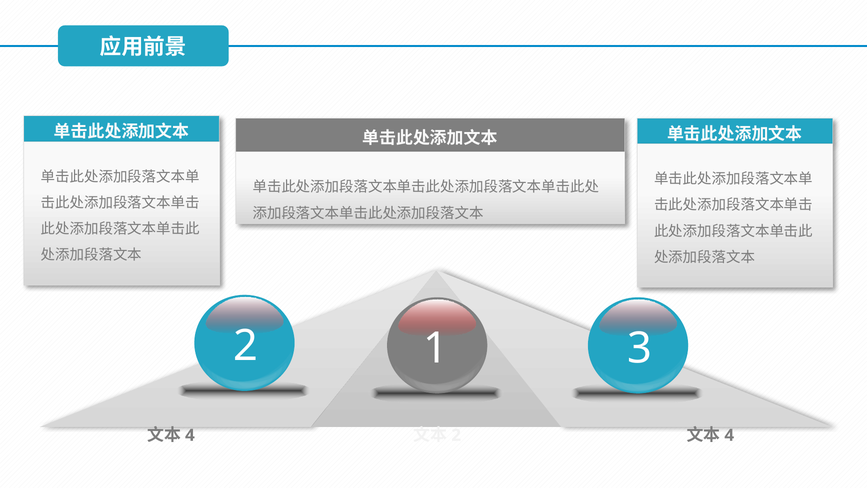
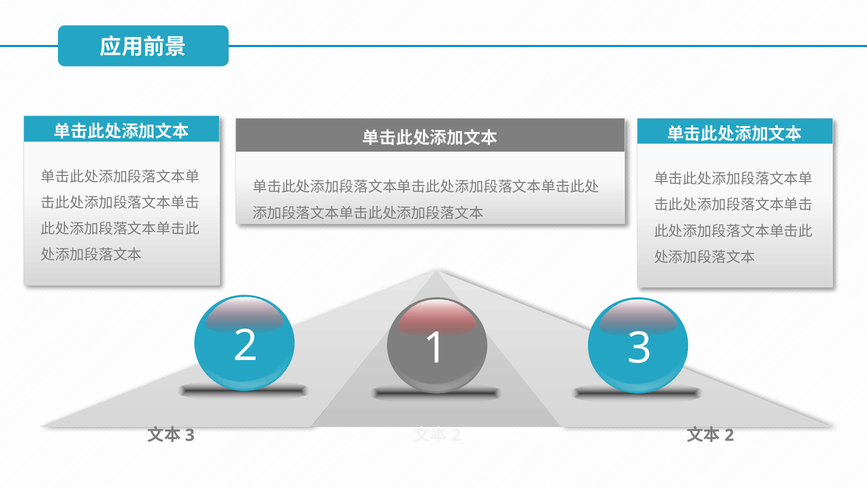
4: 4 -> 3 (190, 435)
4: 4 -> 2 (729, 435)
